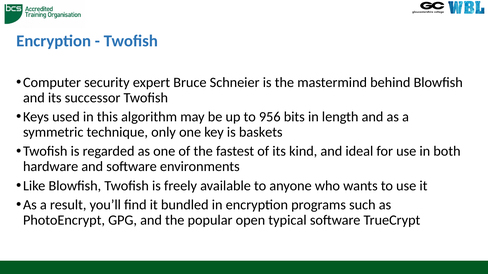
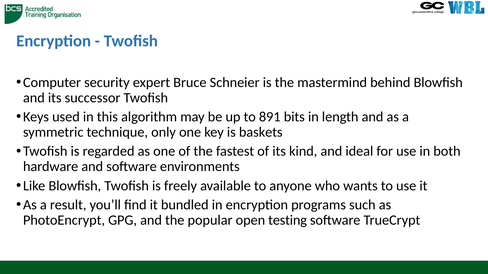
956: 956 -> 891 (270, 117)
typical: typical -> testing (288, 221)
